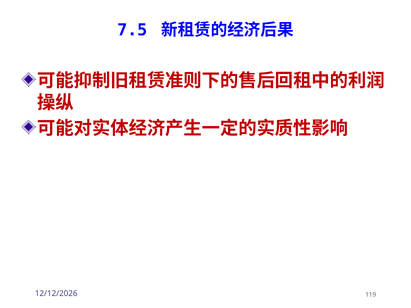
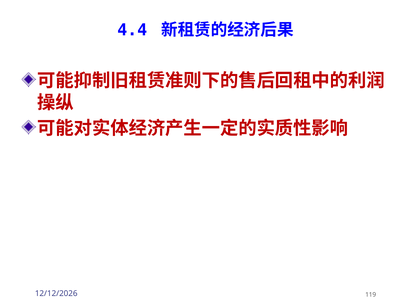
7.5: 7.5 -> 4.4 (132, 30)
